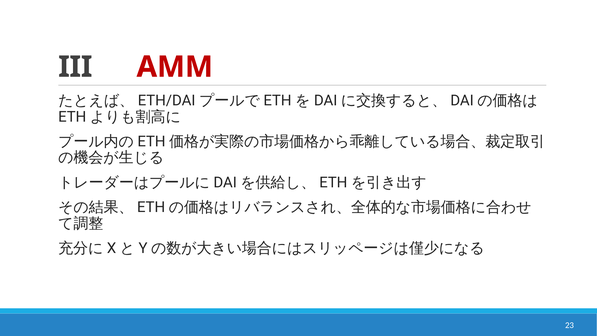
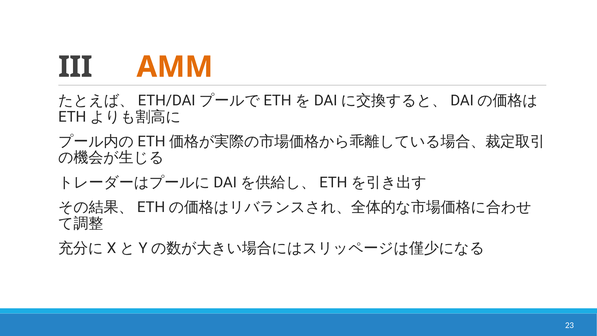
AMM colour: red -> orange (175, 67)
